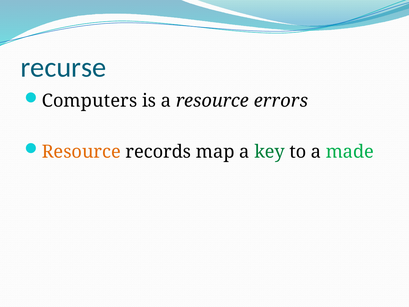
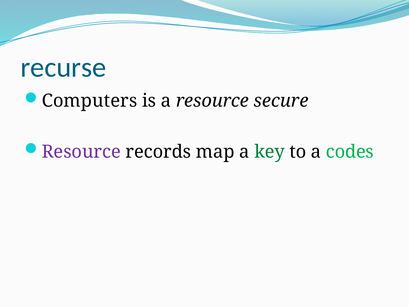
errors: errors -> secure (281, 101)
Resource colour: orange -> purple (81, 152)
made: made -> codes (350, 152)
